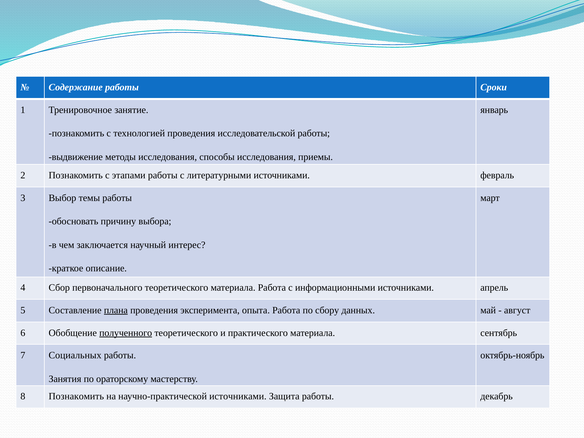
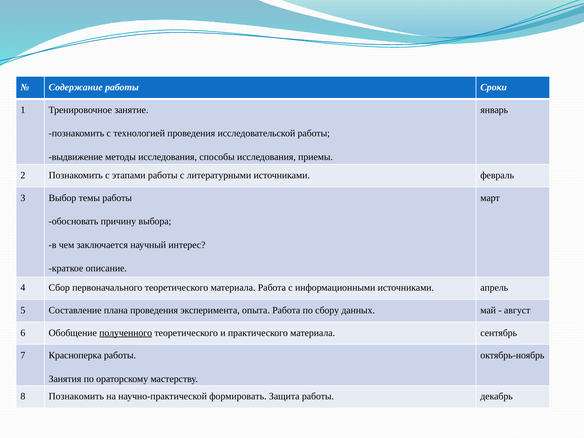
плана underline: present -> none (116, 310)
Социальных: Социальных -> Красноперка (75, 355)
научно-практической источниками: источниками -> формировать (238, 396)
